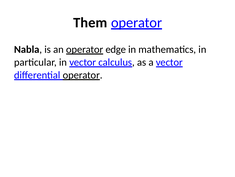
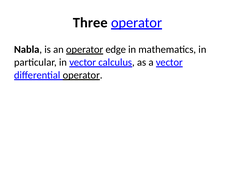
Them: Them -> Three (90, 23)
